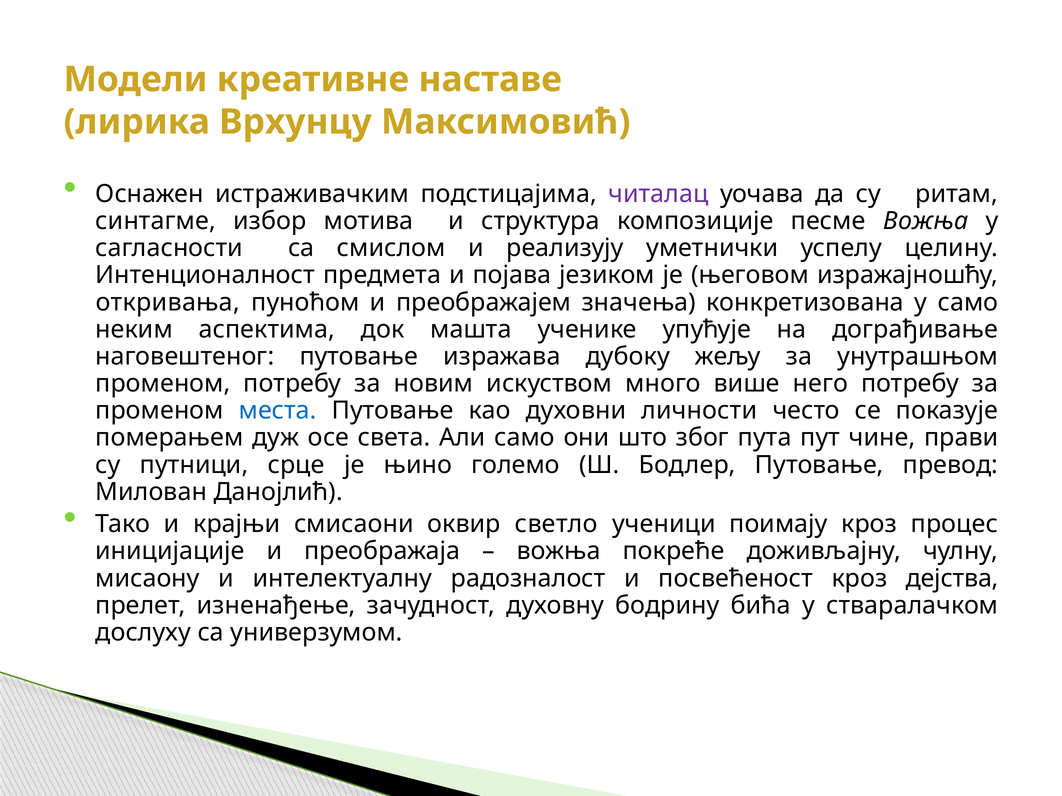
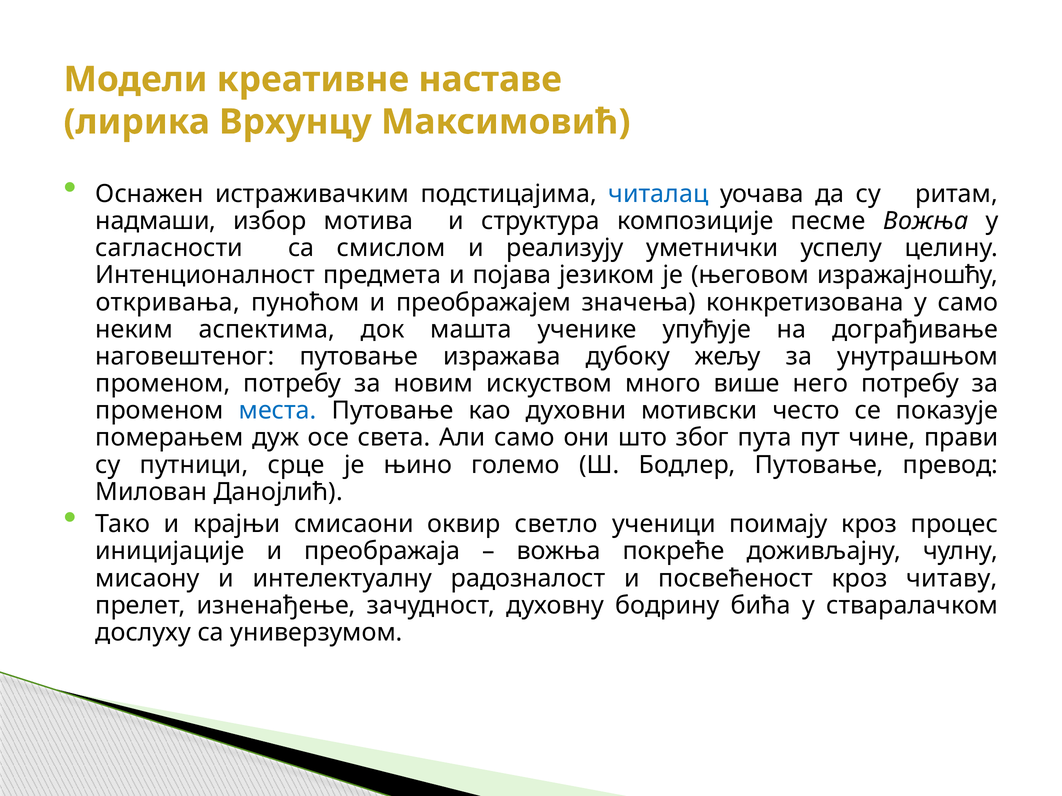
читалац colour: purple -> blue (658, 194)
синтагме: синтагме -> надмаши (156, 221)
личности: личности -> мотивски (699, 411)
дејства: дејства -> читаву (952, 579)
